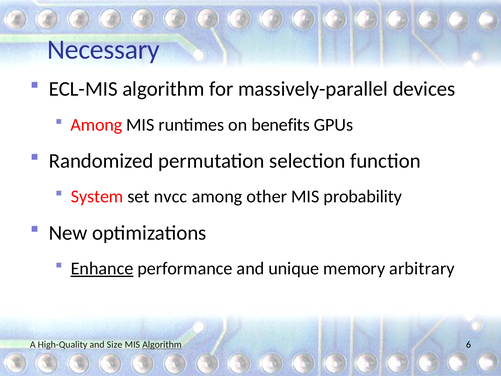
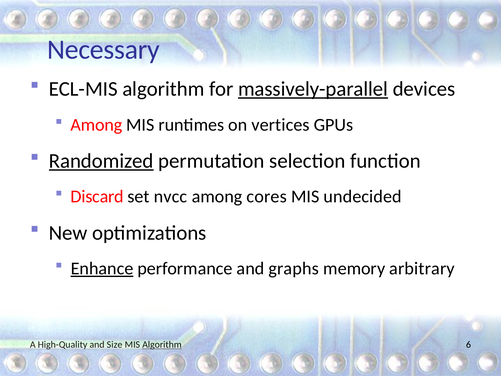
massively-parallel underline: none -> present (313, 89)
benefits: benefits -> vertices (281, 125)
Randomized underline: none -> present (101, 161)
System: System -> Discard (97, 197)
other: other -> cores (267, 197)
probability: probability -> undecided (363, 197)
unique: unique -> graphs (294, 268)
